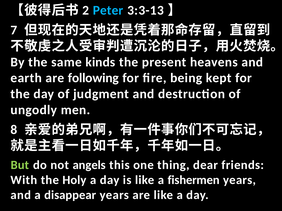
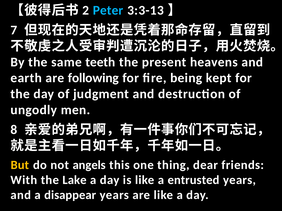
kinds: kinds -> teeth (100, 62)
But colour: light green -> yellow (20, 165)
Holy: Holy -> Lake (75, 180)
fishermen: fishermen -> entrusted (194, 180)
